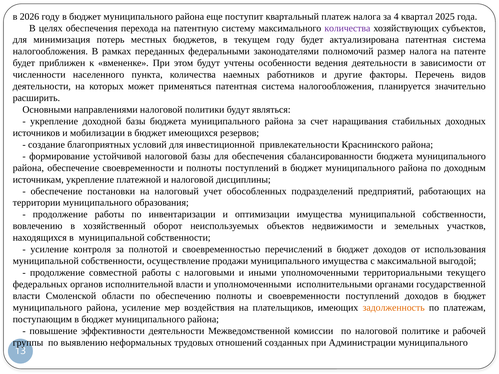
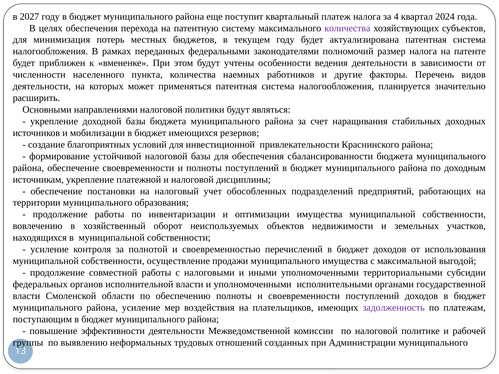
2026: 2026 -> 2027 (29, 17)
2025: 2025 -> 2024 (445, 17)
текущего: текущего -> субсидии (466, 273)
задолженность colour: orange -> purple (394, 308)
